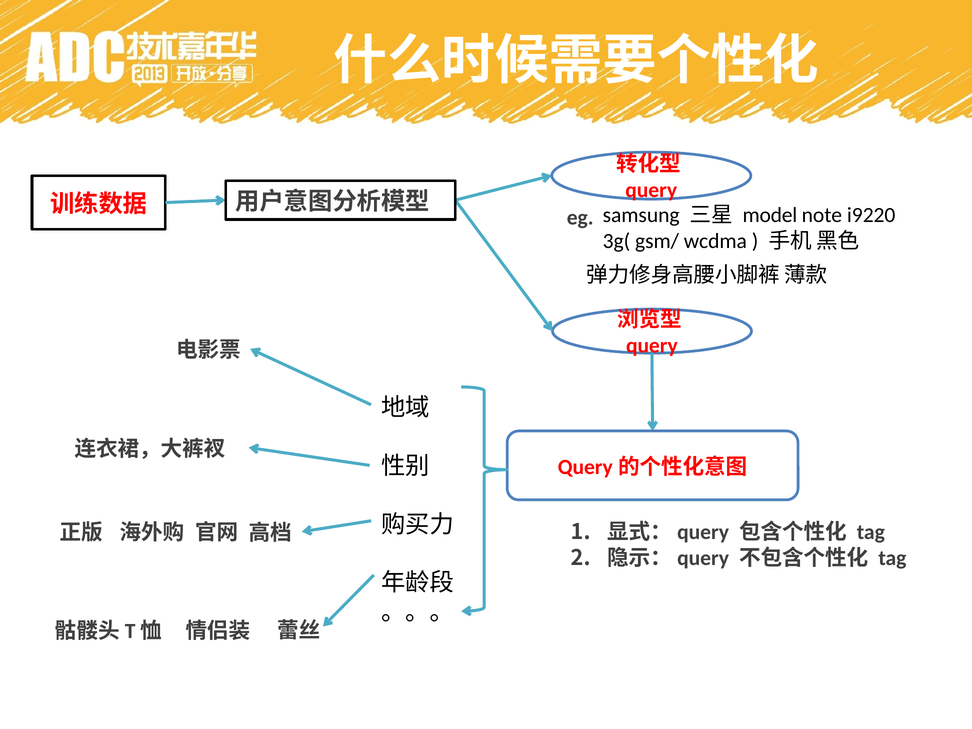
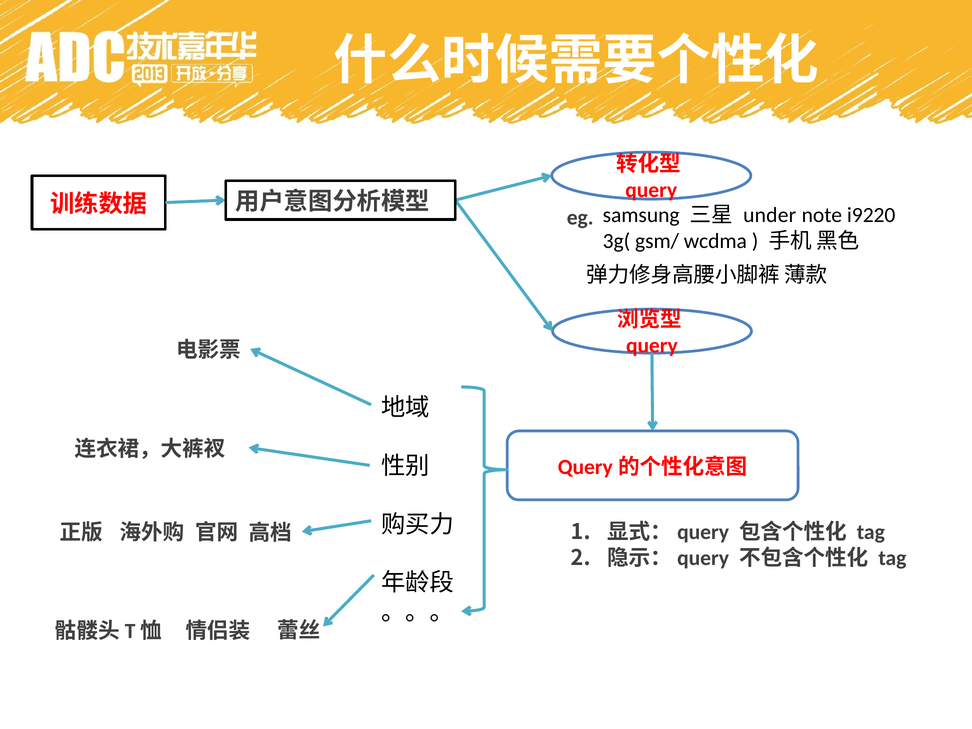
model: model -> under (770, 215)
